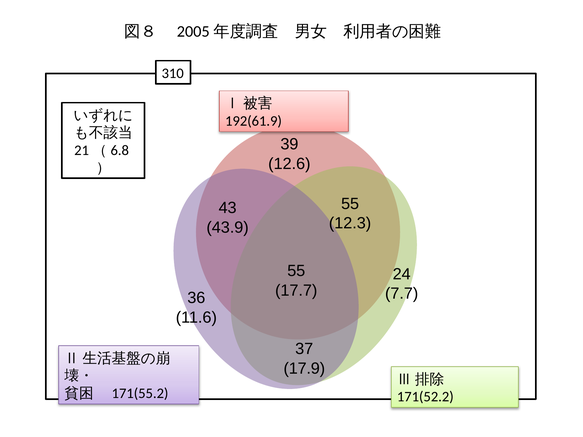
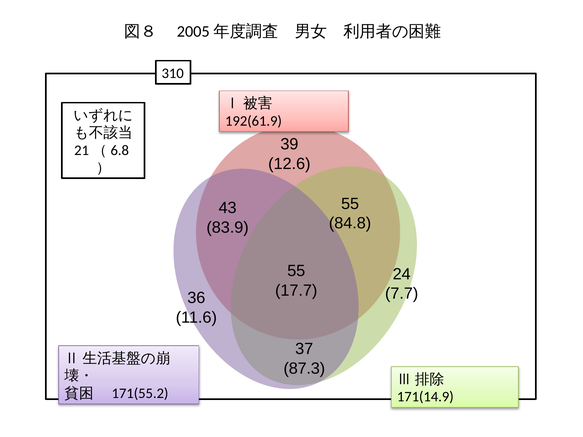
12.3: 12.3 -> 84.8 (350, 223)
43.9: 43.9 -> 83.9 (228, 228)
17.9: 17.9 -> 87.3 (304, 369)
171(52.2: 171(52.2 -> 171(14.9 (425, 397)
